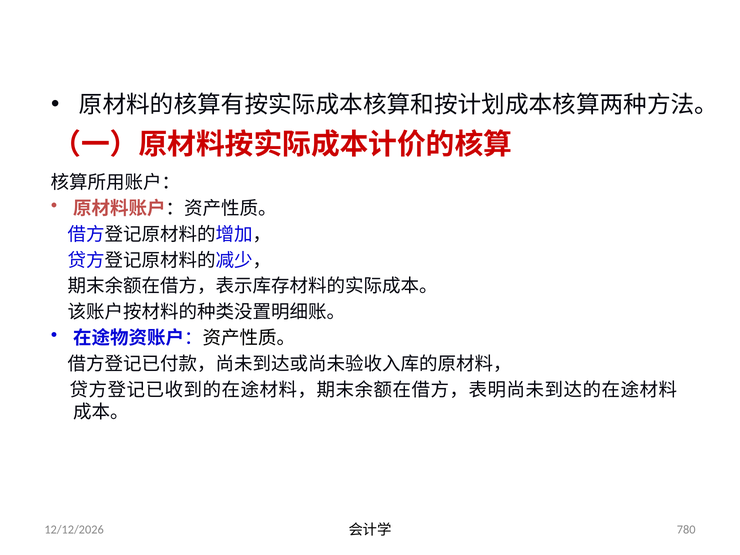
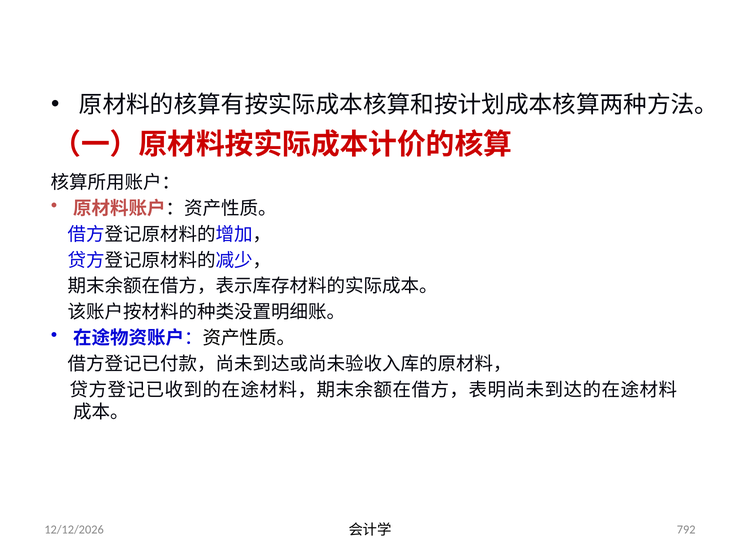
780: 780 -> 792 (686, 530)
